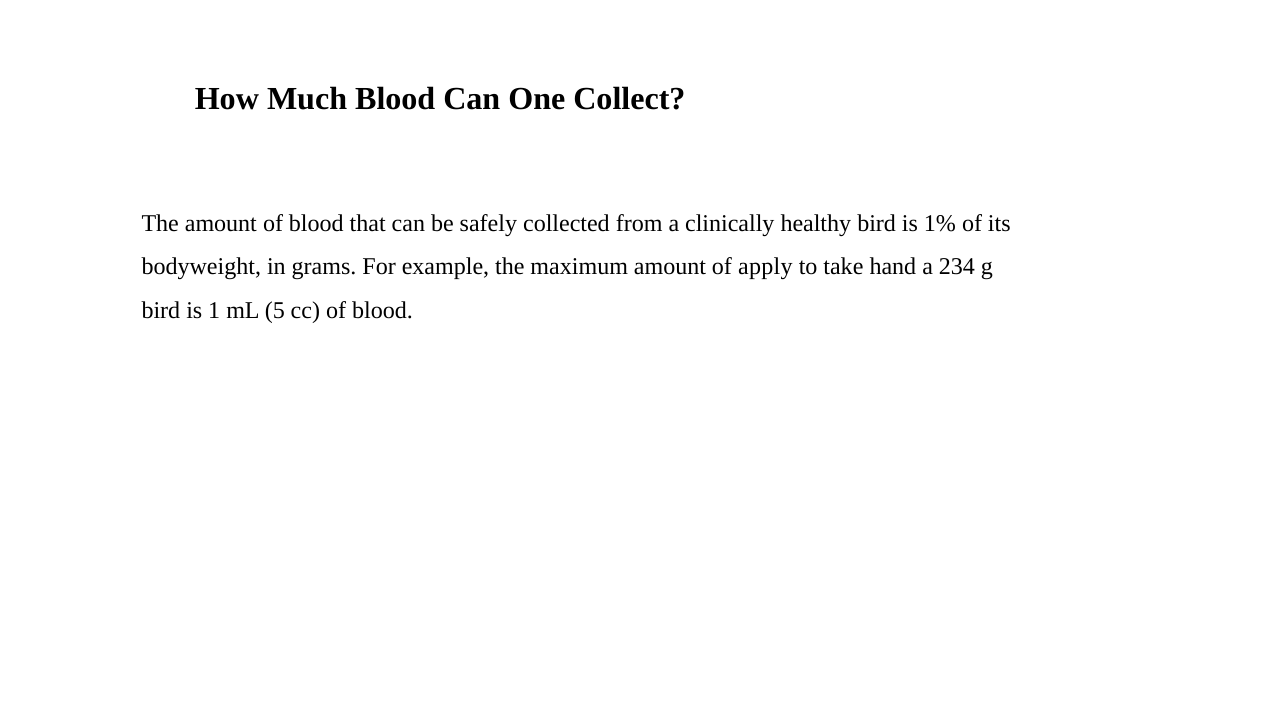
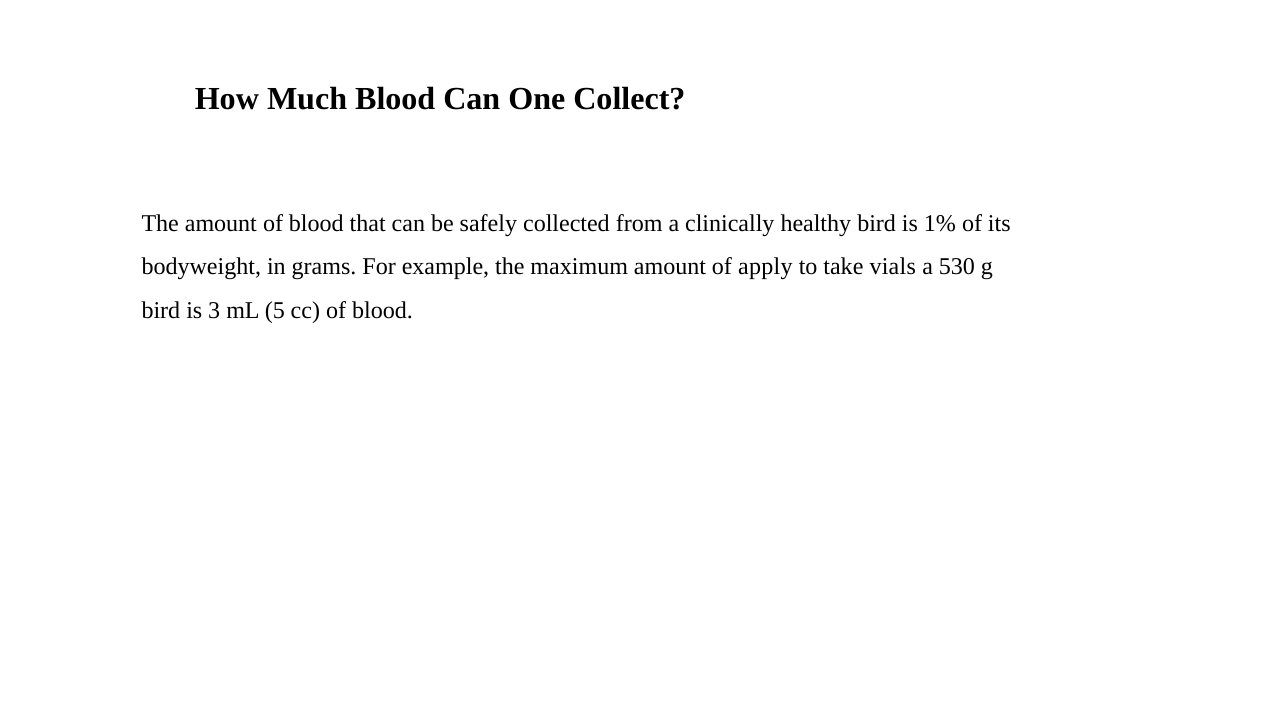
hand: hand -> vials (893, 267)
234: 234 -> 530 (957, 267)
1: 1 -> 3 (214, 310)
